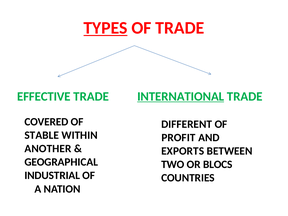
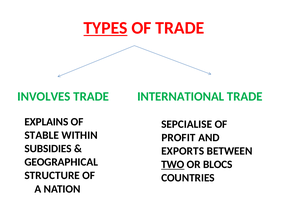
EFFECTIVE: EFFECTIVE -> INVOLVES (44, 96)
INTERNATIONAL underline: present -> none (181, 96)
COVERED: COVERED -> EXPLAINS (46, 122)
DIFFERENT: DIFFERENT -> SEPCIALISE (187, 124)
ANOTHER: ANOTHER -> SUBSIDIES (48, 149)
TWO underline: none -> present (173, 164)
INDUSTRIAL: INDUSTRIAL -> STRUCTURE (52, 175)
